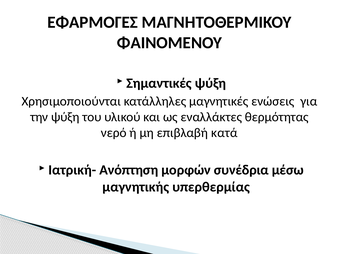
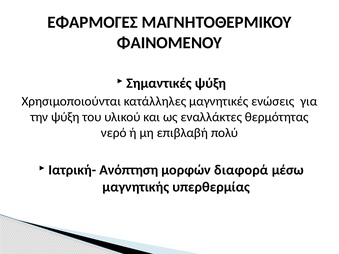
κατά: κατά -> πολύ (225, 133)
συνέδρια: συνέδρια -> διαφορά (241, 170)
